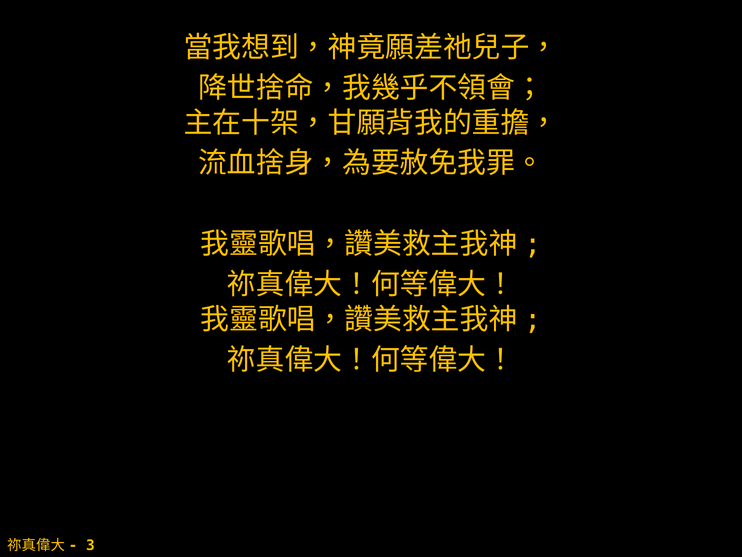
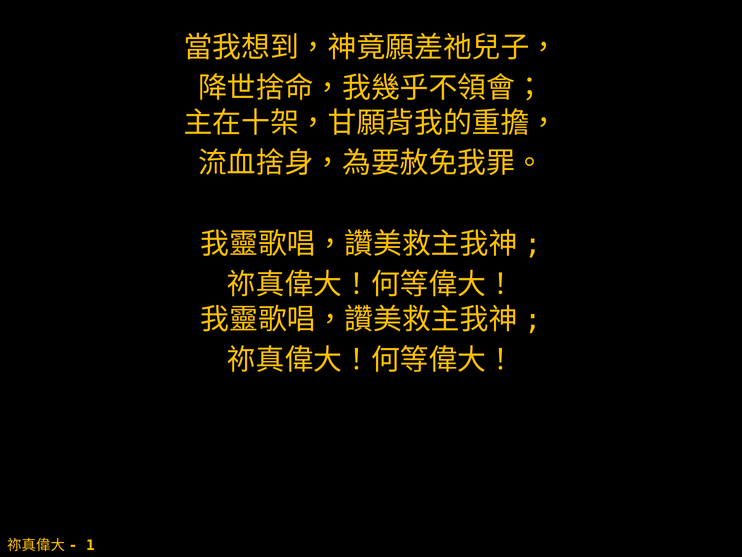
3: 3 -> 1 (90, 545)
